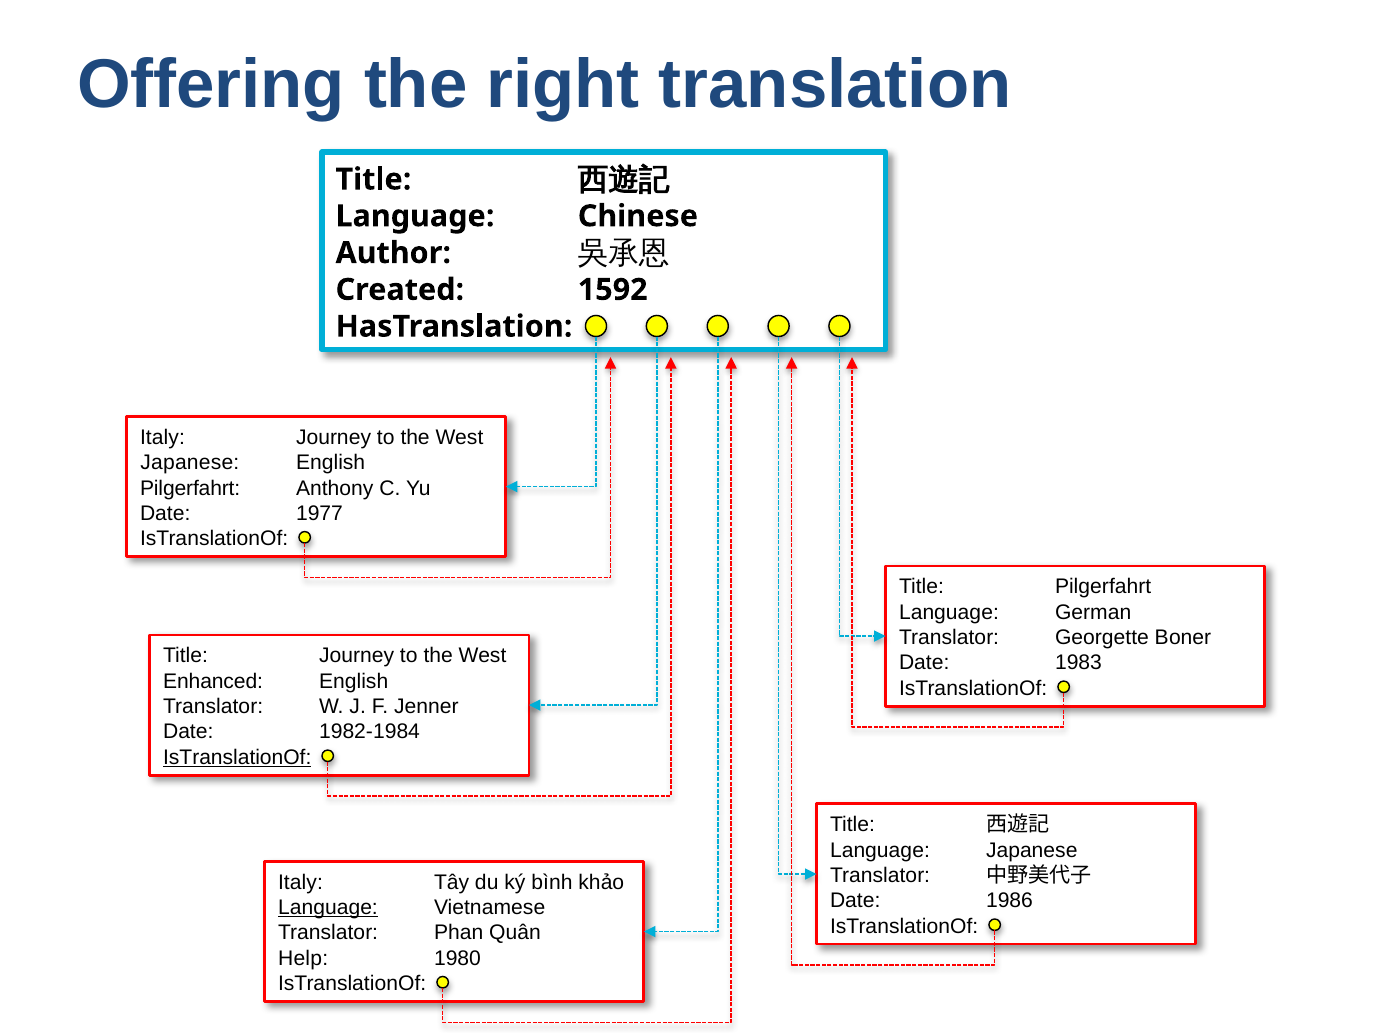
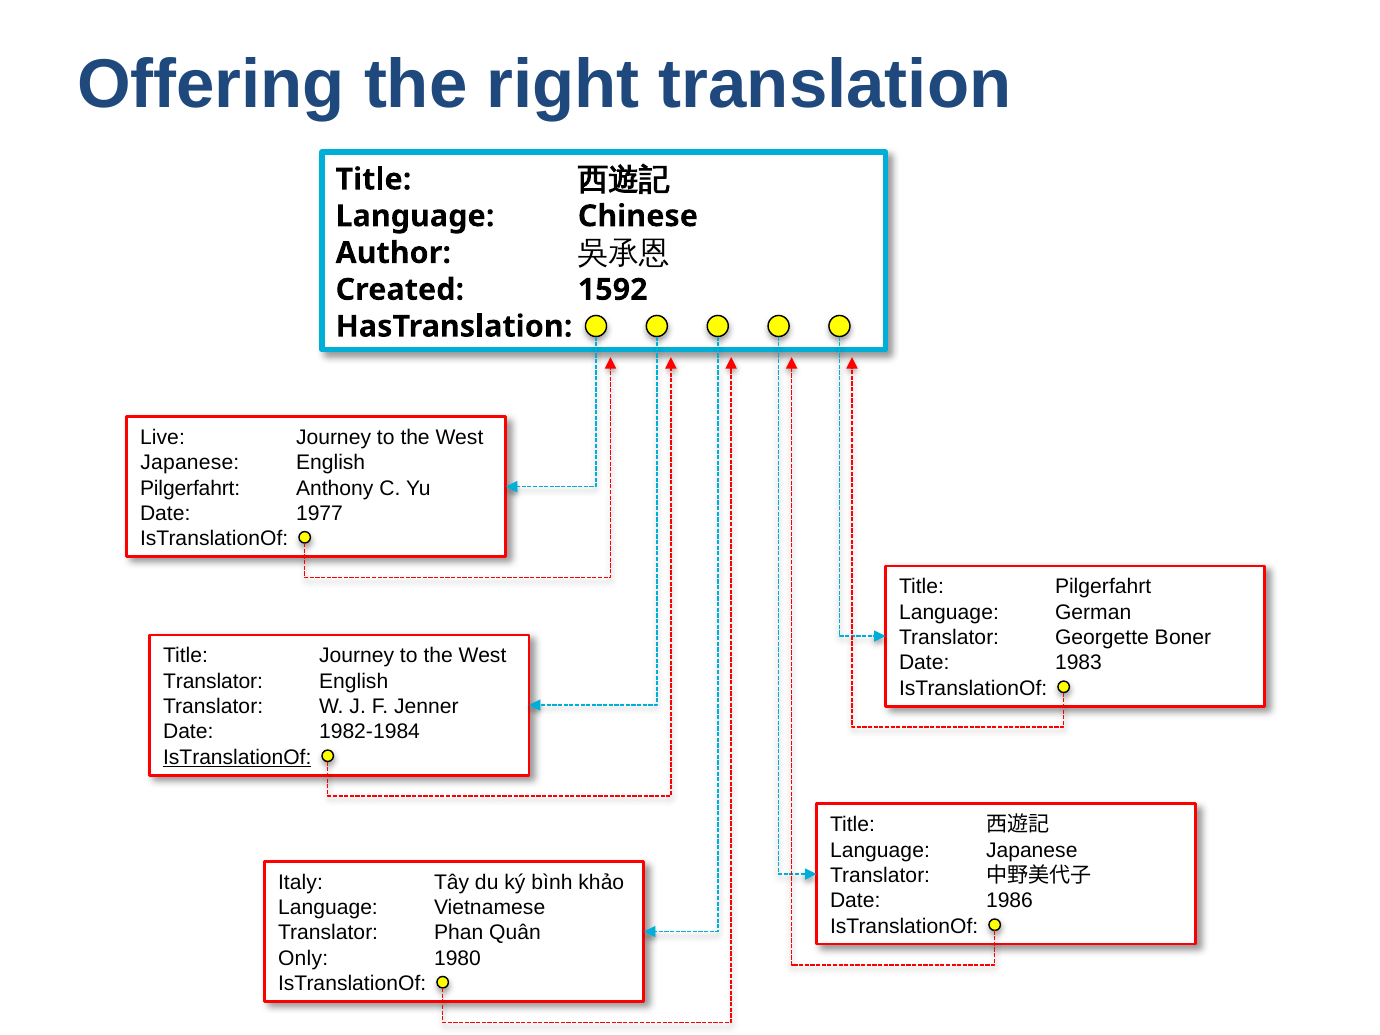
Italy: Italy -> Live (162, 437)
Enhanced: Enhanced -> Translator (213, 681)
Language underline: present -> none (328, 908)
Help: Help -> Only (303, 958)
